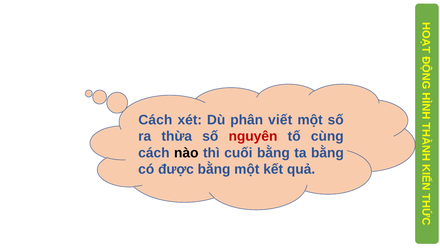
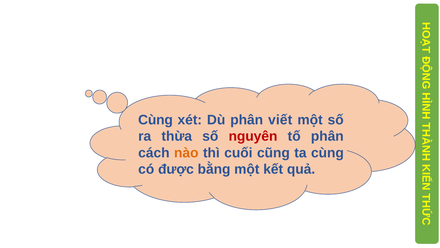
Cách: Cách -> Cùng (155, 120)
tố cùng: cùng -> phân (327, 136)
nào colour: black -> orange (186, 153)
cuối bằng: bằng -> cũng (273, 153)
ta bằng: bằng -> cùng (327, 153)
